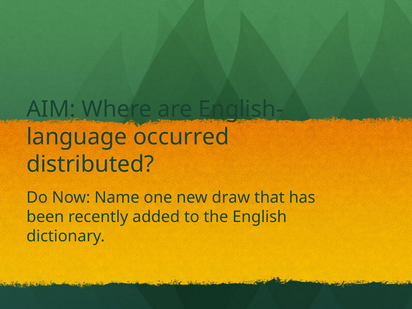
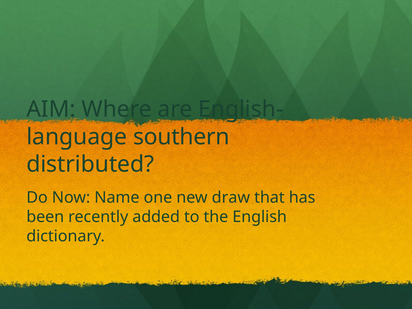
occurred: occurred -> southern (181, 137)
